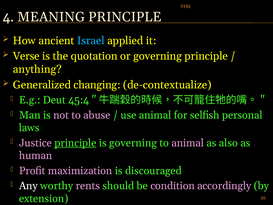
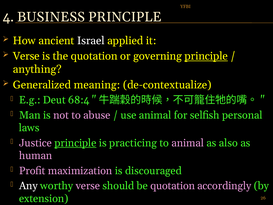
MEANING: MEANING -> BUSINESS (51, 17)
Israel colour: light blue -> white (91, 41)
principle underline: none -> present (206, 56)
changing: changing -> meaning (97, 85)
45:4: 45:4 -> 68:4 (79, 100)
is governing: governing -> practicing (133, 143)
worthy rents: rents -> verse (88, 186)
be condition: condition -> quotation (173, 186)
